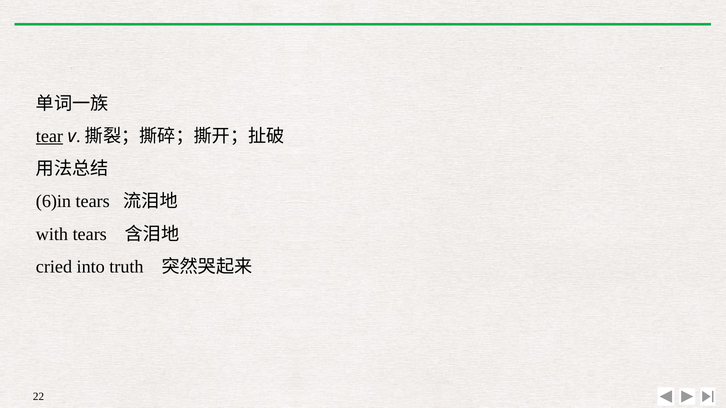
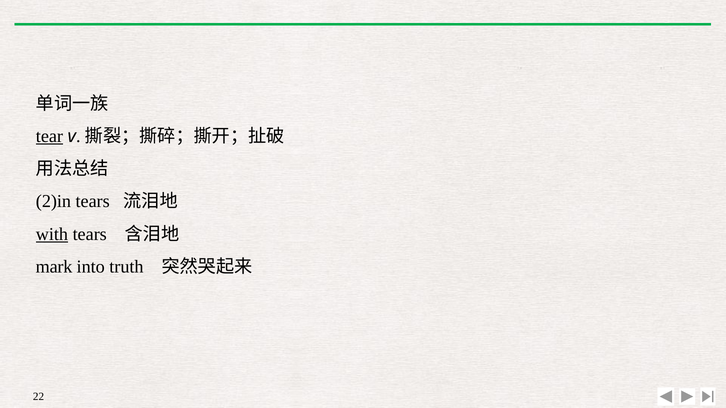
6)in: 6)in -> 2)in (53, 202)
with underline: none -> present (52, 234)
cried: cried -> mark (54, 267)
